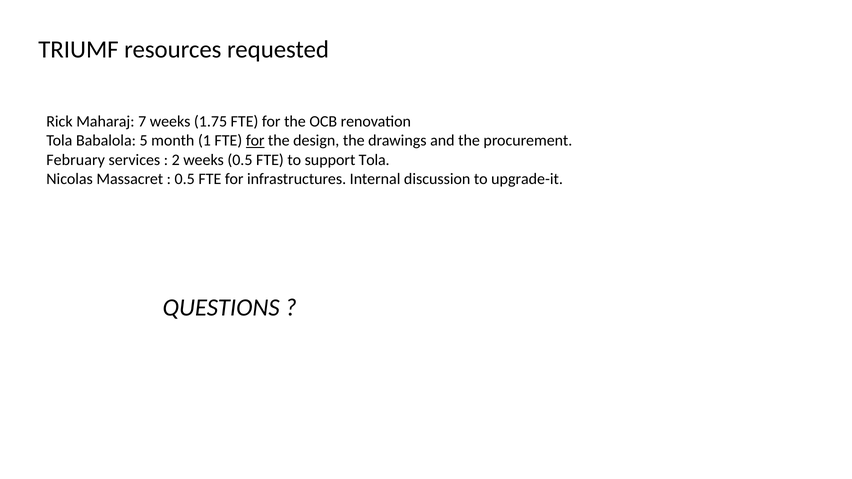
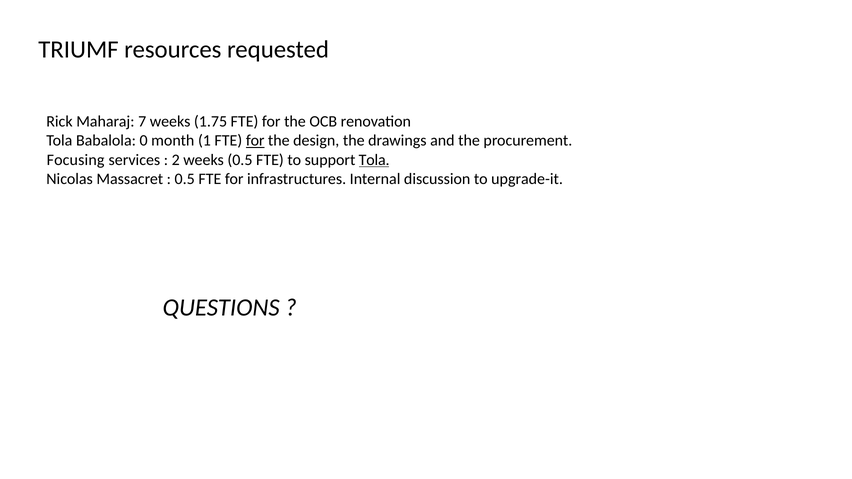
5: 5 -> 0 (144, 141)
February: February -> Focusing (76, 160)
Tola underline: none -> present (374, 160)
